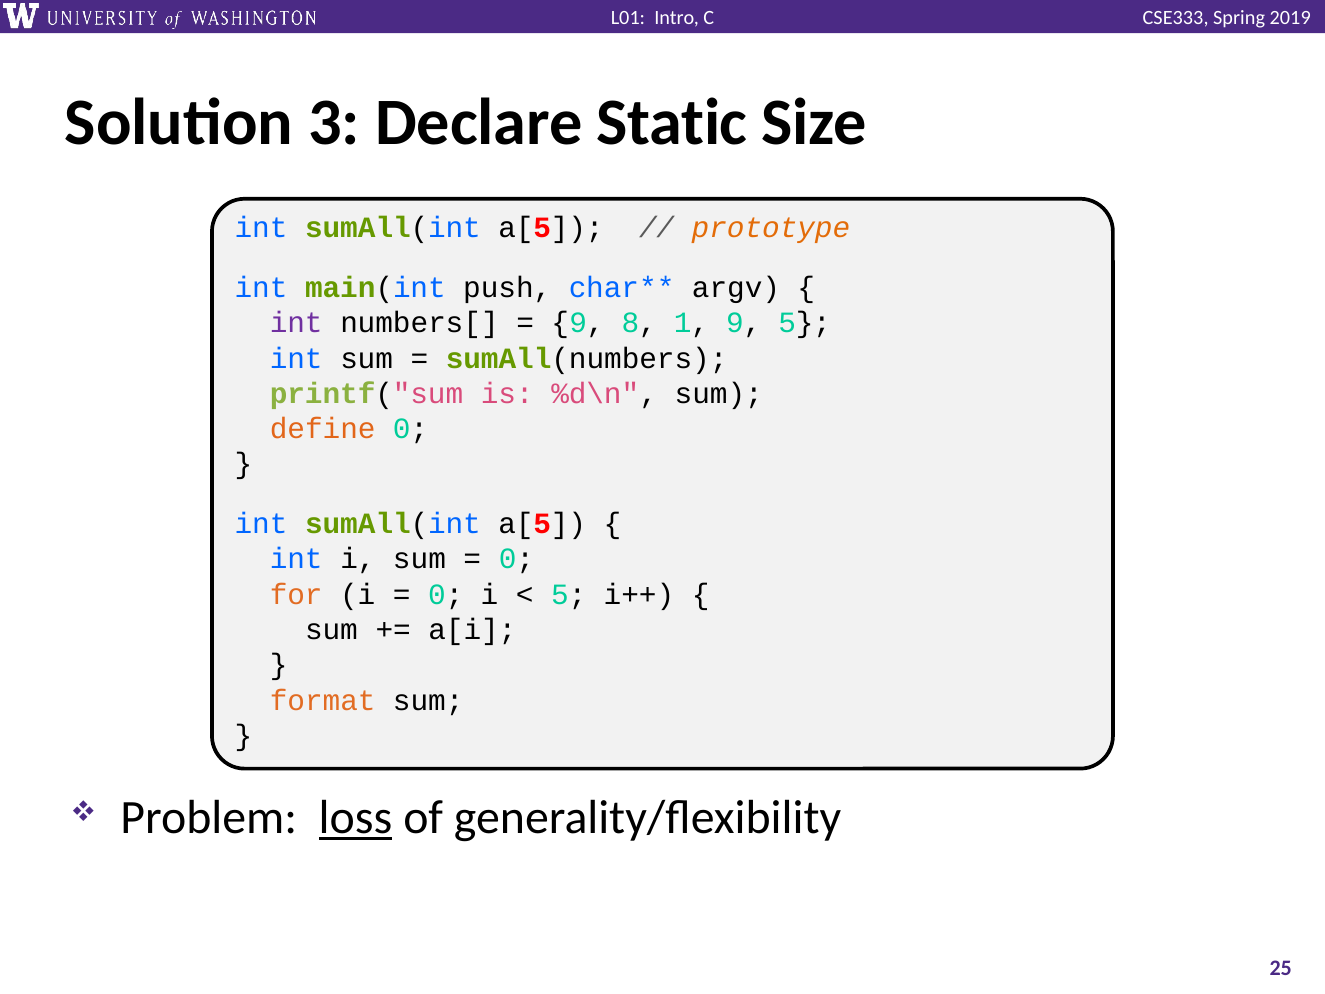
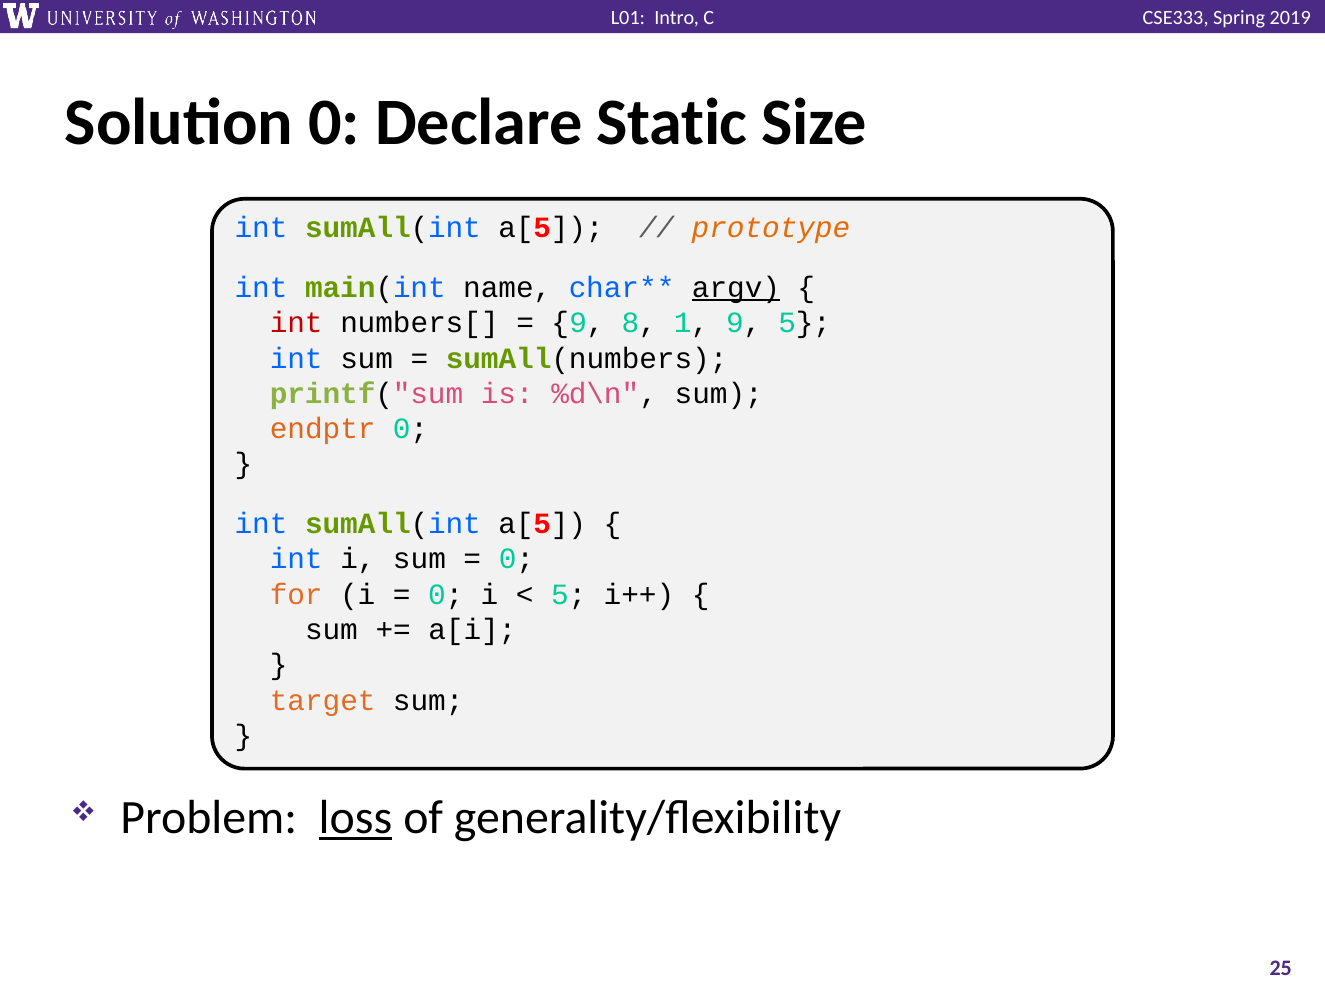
Solution 3: 3 -> 0 (334, 123)
push: push -> name (507, 288)
argv underline: none -> present (736, 288)
int colour: purple -> red (296, 323)
define: define -> endptr (323, 429)
format: format -> target (323, 700)
